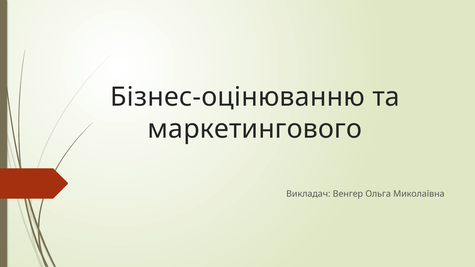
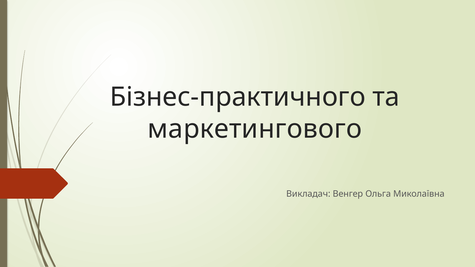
Бізнес-оцінюванню: Бізнес-оцінюванню -> Бізнес-практичного (238, 97)
